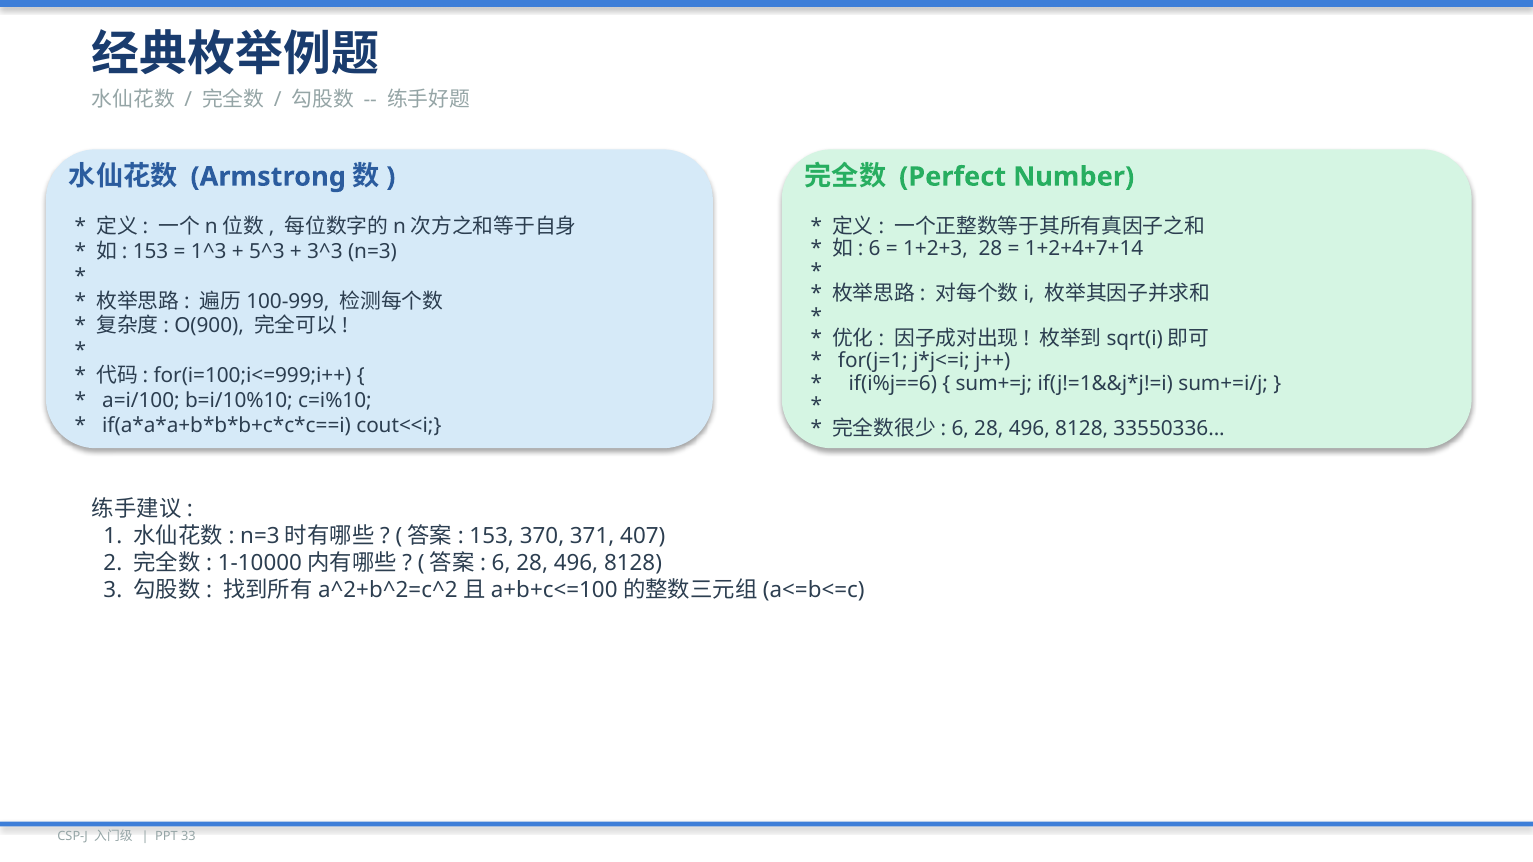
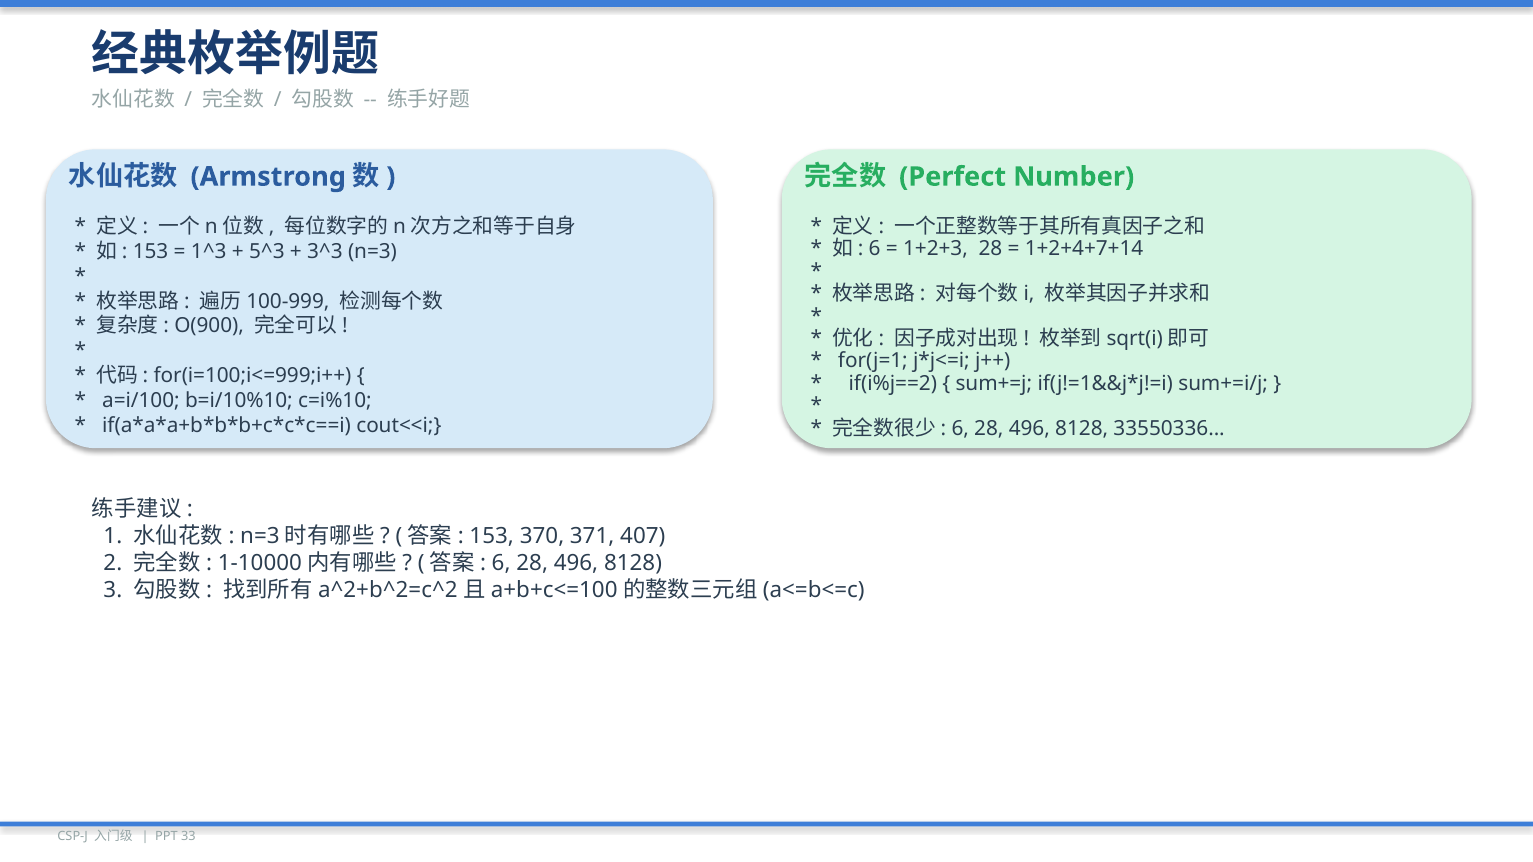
if(i%j==6: if(i%j==6 -> if(i%j==2 (893, 384)
